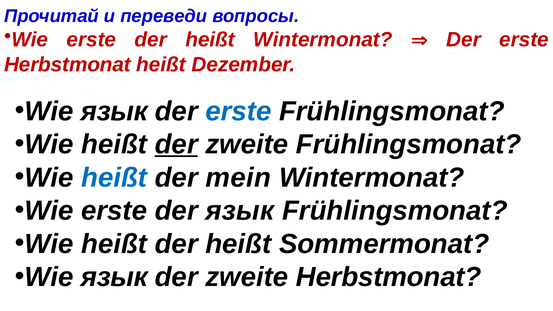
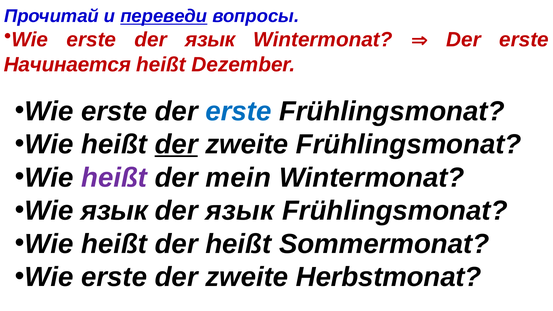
переведи underline: none -> present (164, 16)
heißt: heißt -> язык (210, 40)
Herbstmonat: Herbstmonat -> Начинается (67, 65)
язык: язык -> erste (114, 111)
heißt colour: blue -> purple (114, 178)
erste: erste -> язык (114, 211)
язык: язык -> erste (114, 277)
